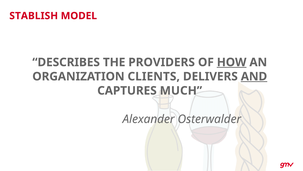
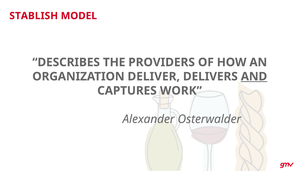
HOW underline: present -> none (232, 62)
CLIENTS: CLIENTS -> DELIVER (154, 76)
MUCH: MUCH -> WORK (181, 90)
